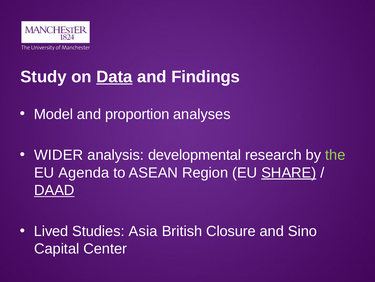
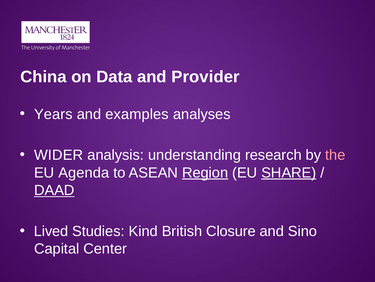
Study: Study -> China (44, 77)
Data underline: present -> none (114, 77)
Findings: Findings -> Provider (206, 77)
Model: Model -> Years (53, 114)
proportion: proportion -> examples (137, 114)
developmental: developmental -> understanding (195, 155)
the colour: light green -> pink (335, 155)
Region underline: none -> present (205, 172)
Asia: Asia -> Kind (143, 231)
